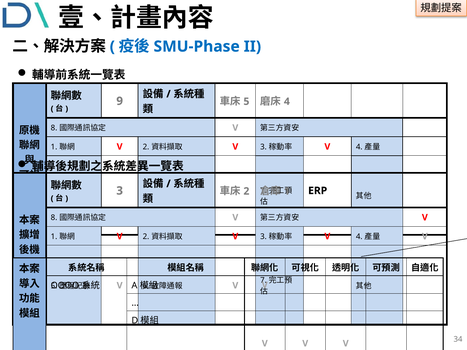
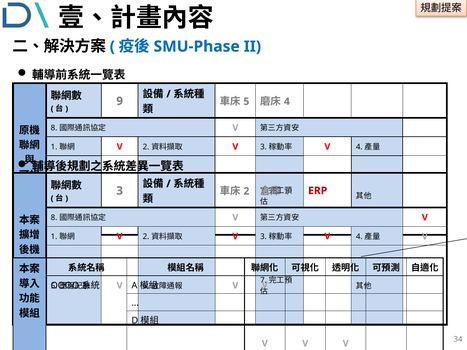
ERP colour: black -> red (318, 191)
